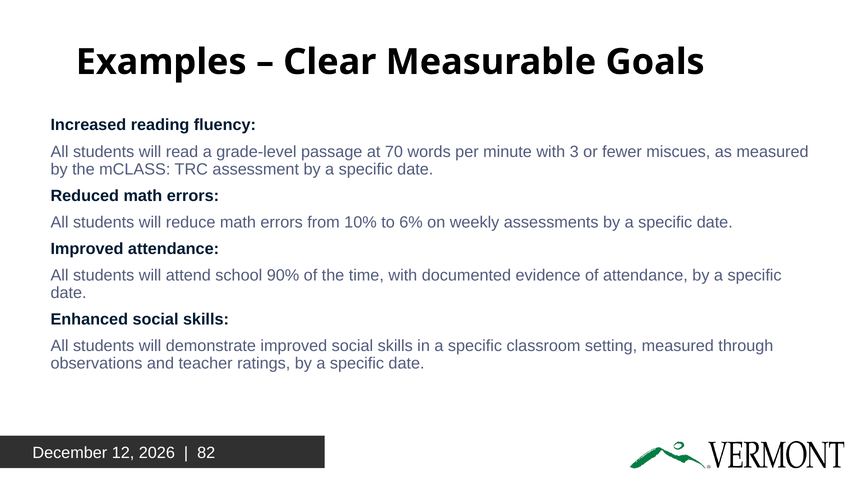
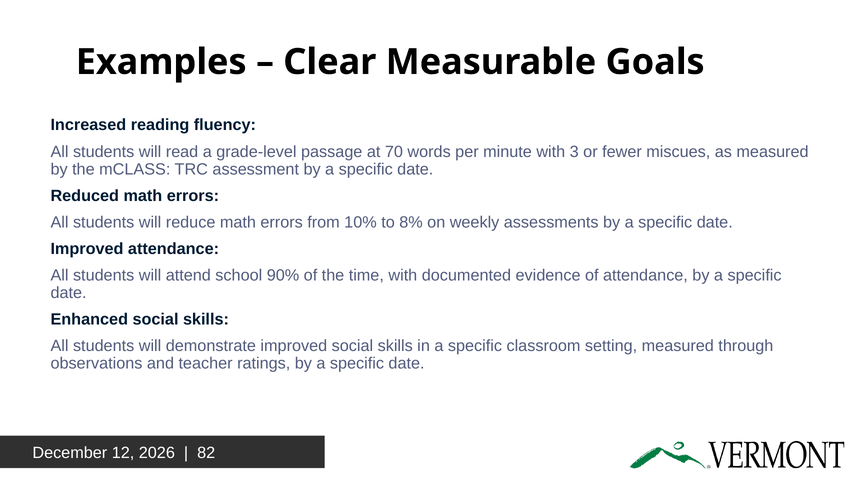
6%: 6% -> 8% (411, 222)
